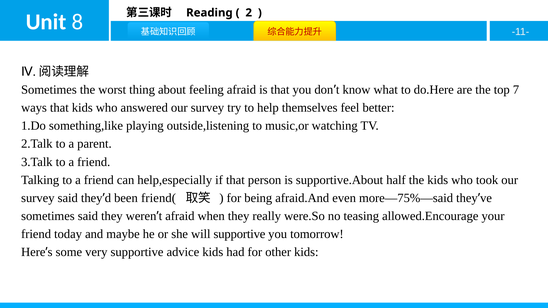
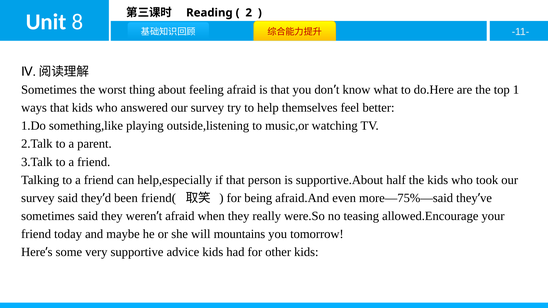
7: 7 -> 1 (516, 90)
will supportive: supportive -> mountains (239, 234)
